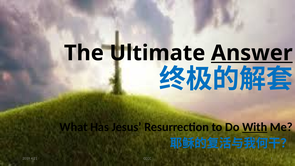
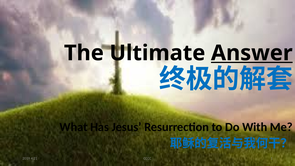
With underline: present -> none (255, 127)
